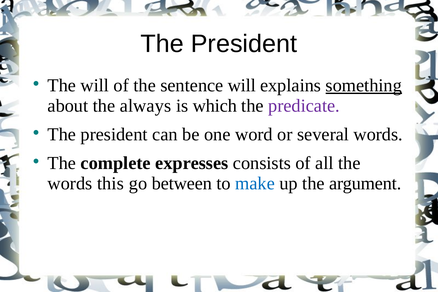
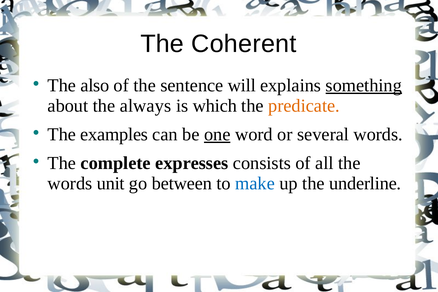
President: President -> Coherent (244, 44)
The will: will -> also (95, 85)
predicate colour: purple -> orange (304, 106)
president: president -> examples (114, 135)
one underline: none -> present (217, 135)
this: this -> unit (111, 184)
argument: argument -> underline (365, 184)
